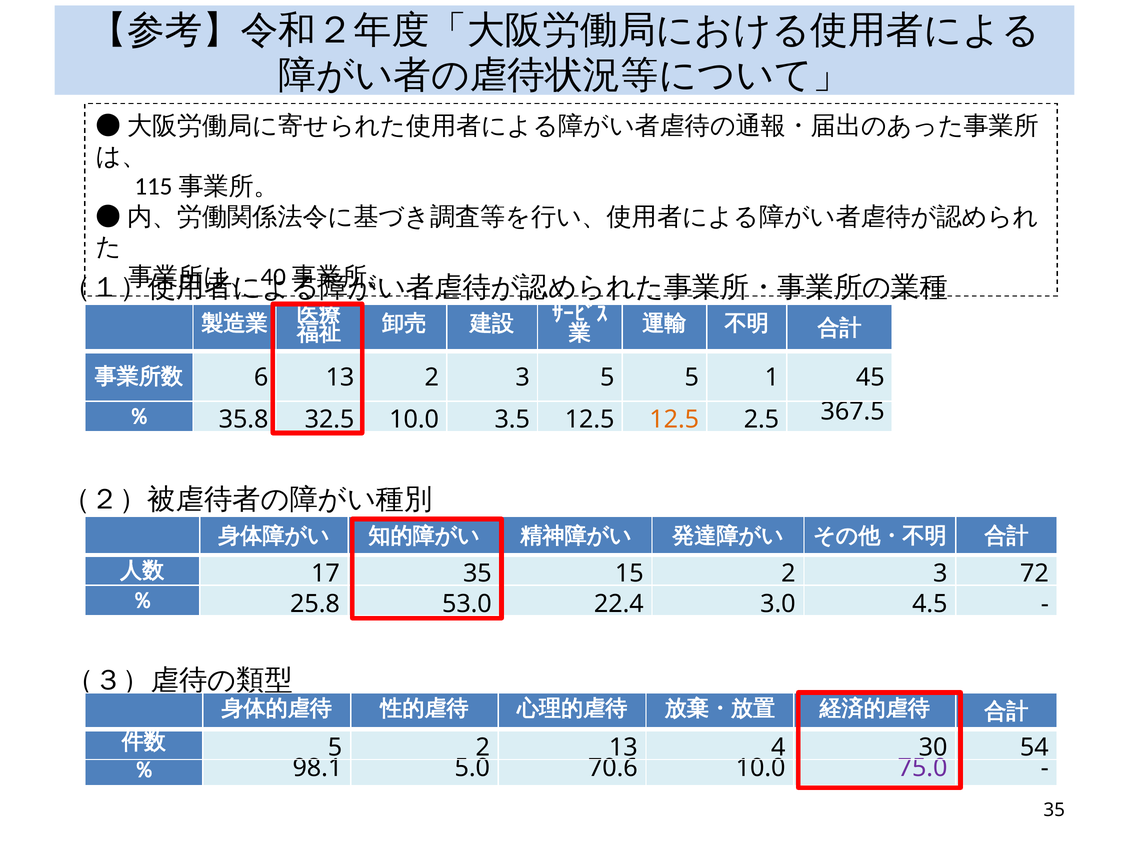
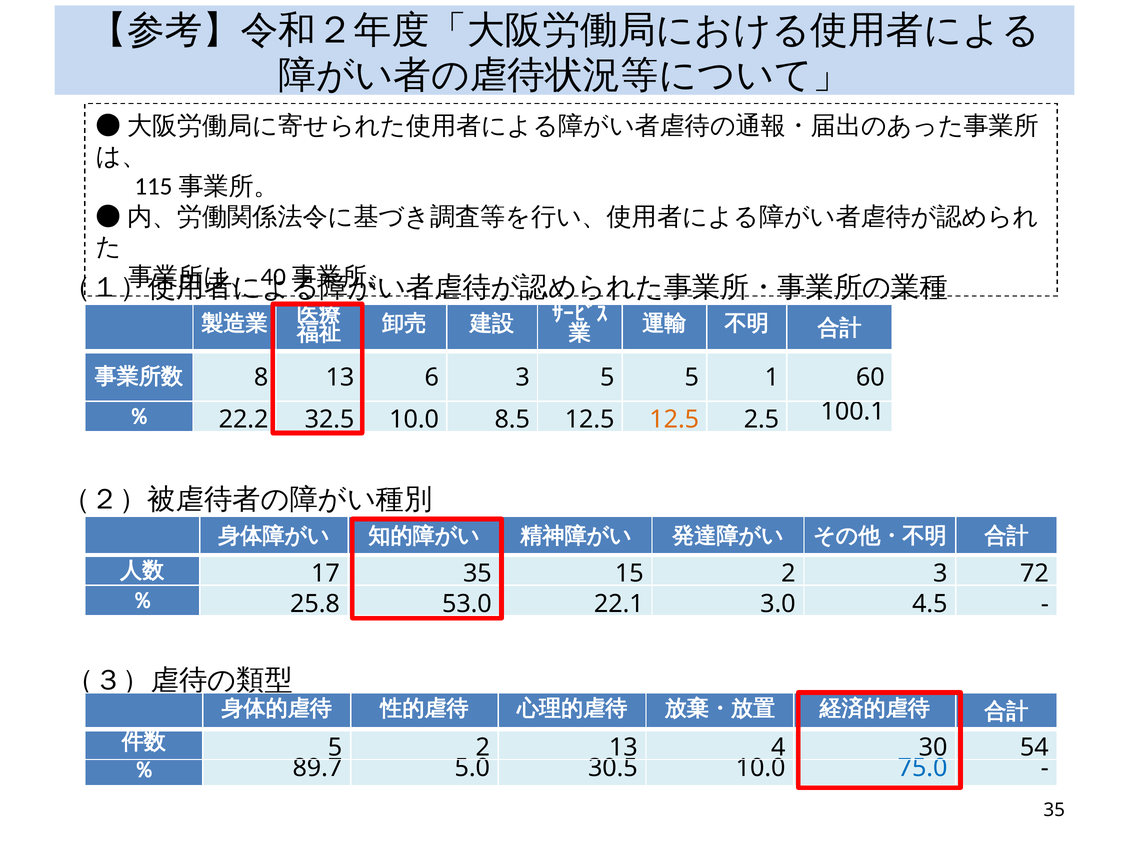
6: 6 -> 8 (261, 377)
13 2: 2 -> 6 (432, 377)
45: 45 -> 60 (870, 377)
35.8: 35.8 -> 22.2 (244, 420)
3.5: 3.5 -> 8.5 (512, 420)
367.5: 367.5 -> 100.1 (853, 412)
22.4: 22.4 -> 22.1 (619, 604)
98.1: 98.1 -> 89.7 (317, 768)
70.6: 70.6 -> 30.5 (613, 768)
75.0 colour: purple -> blue (923, 768)
